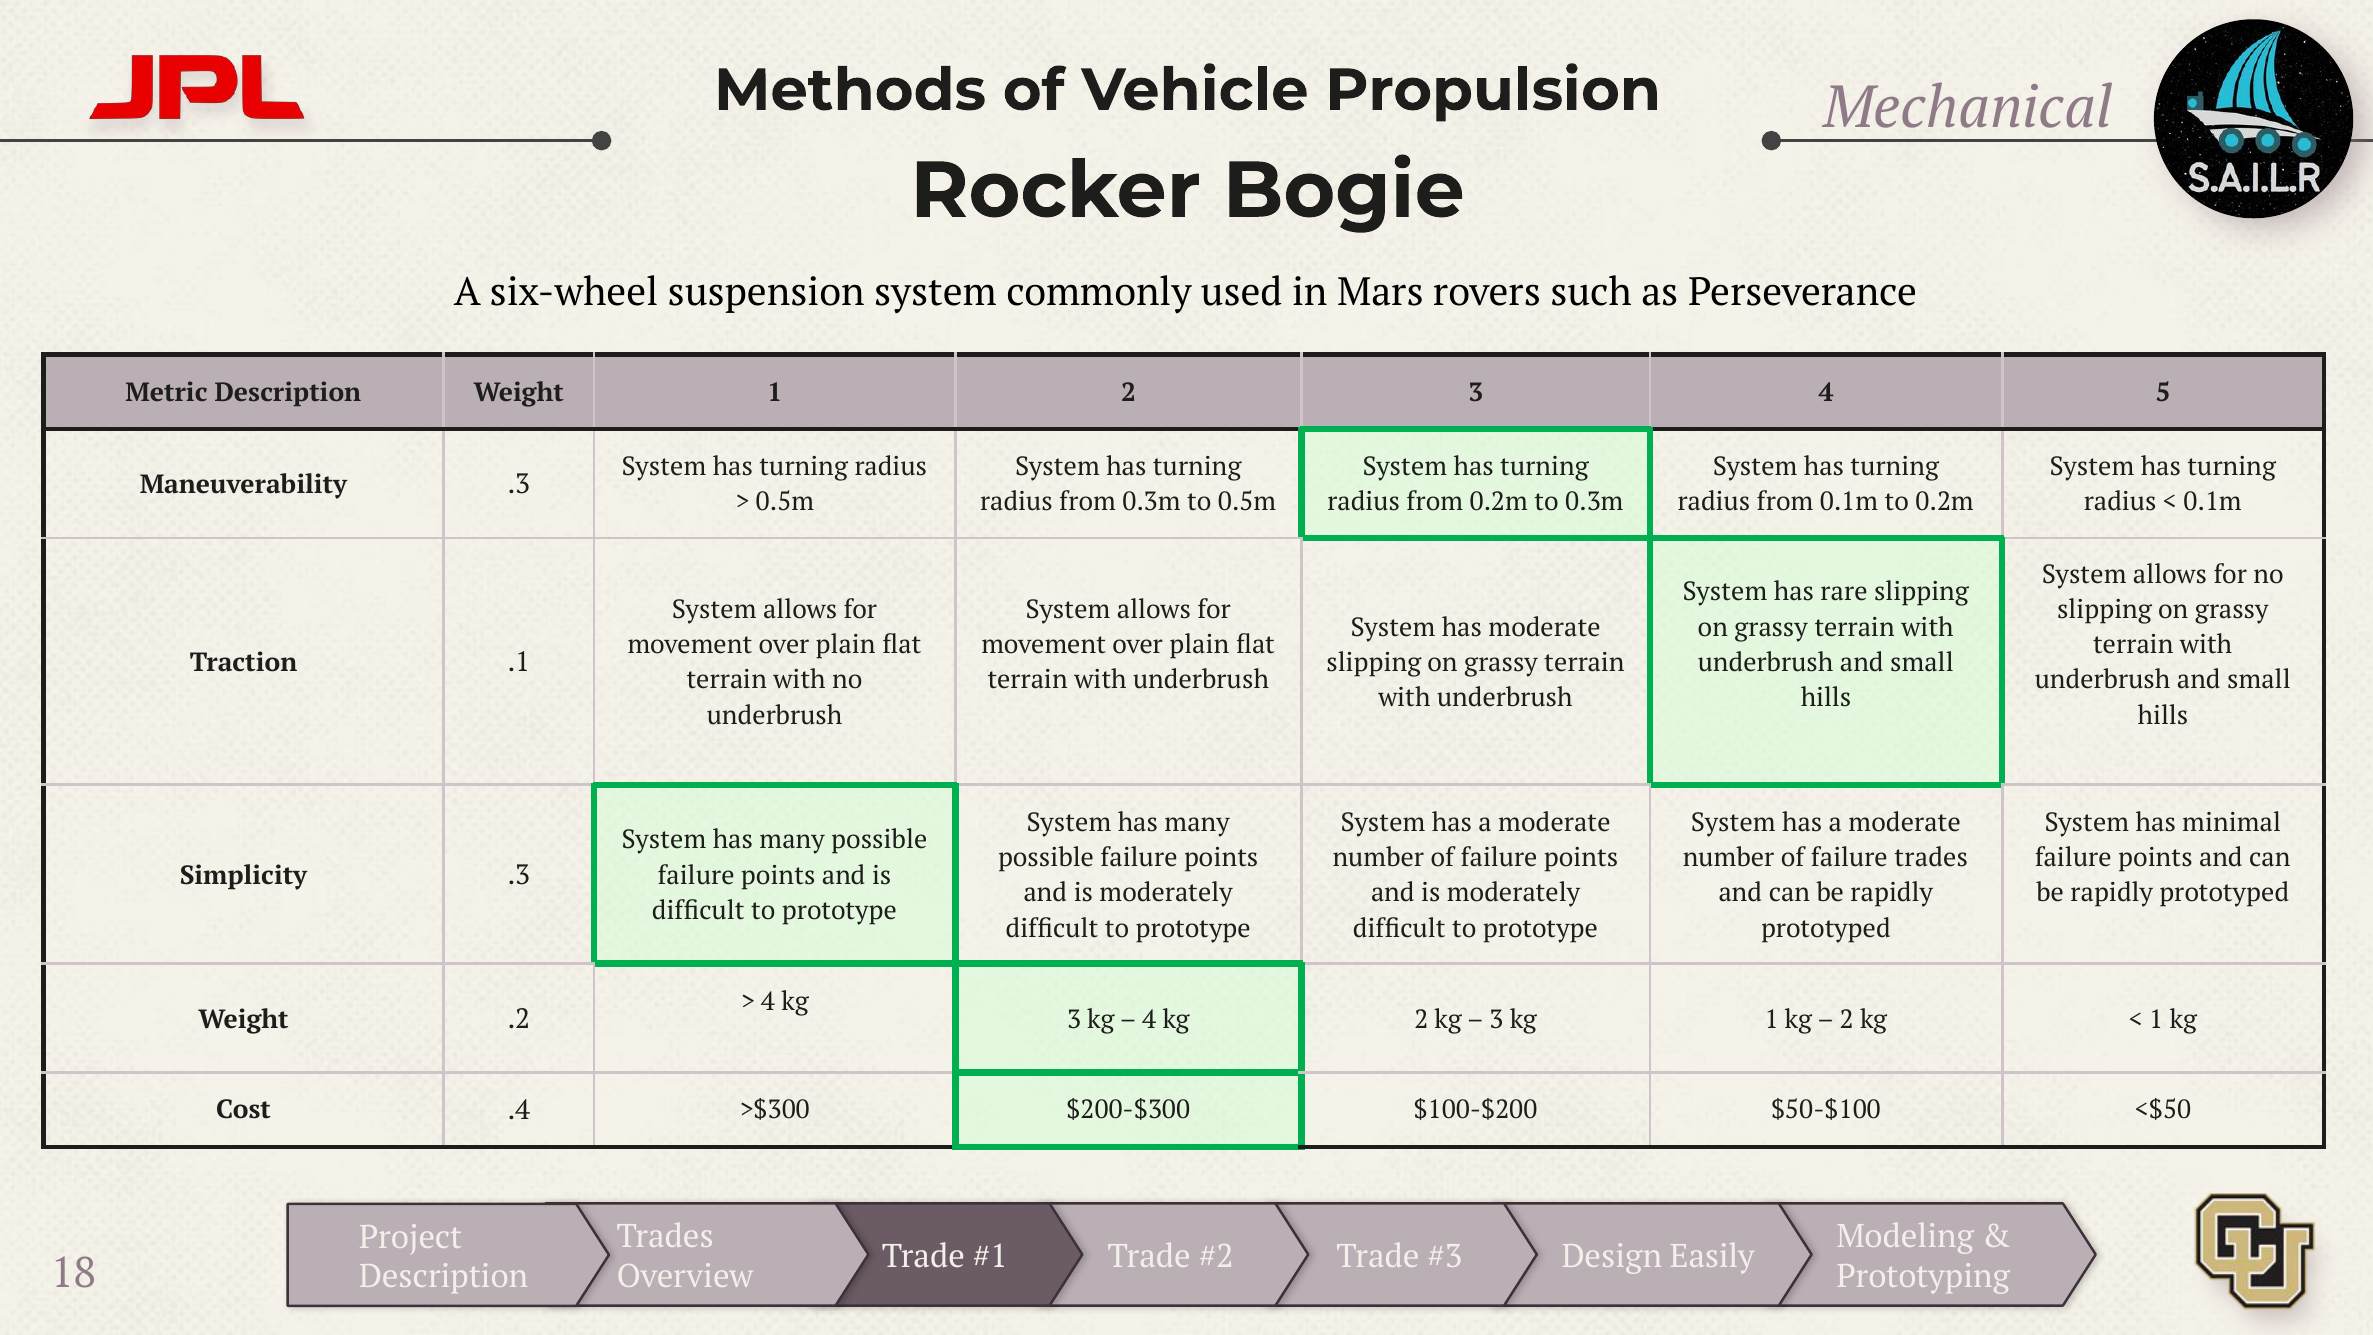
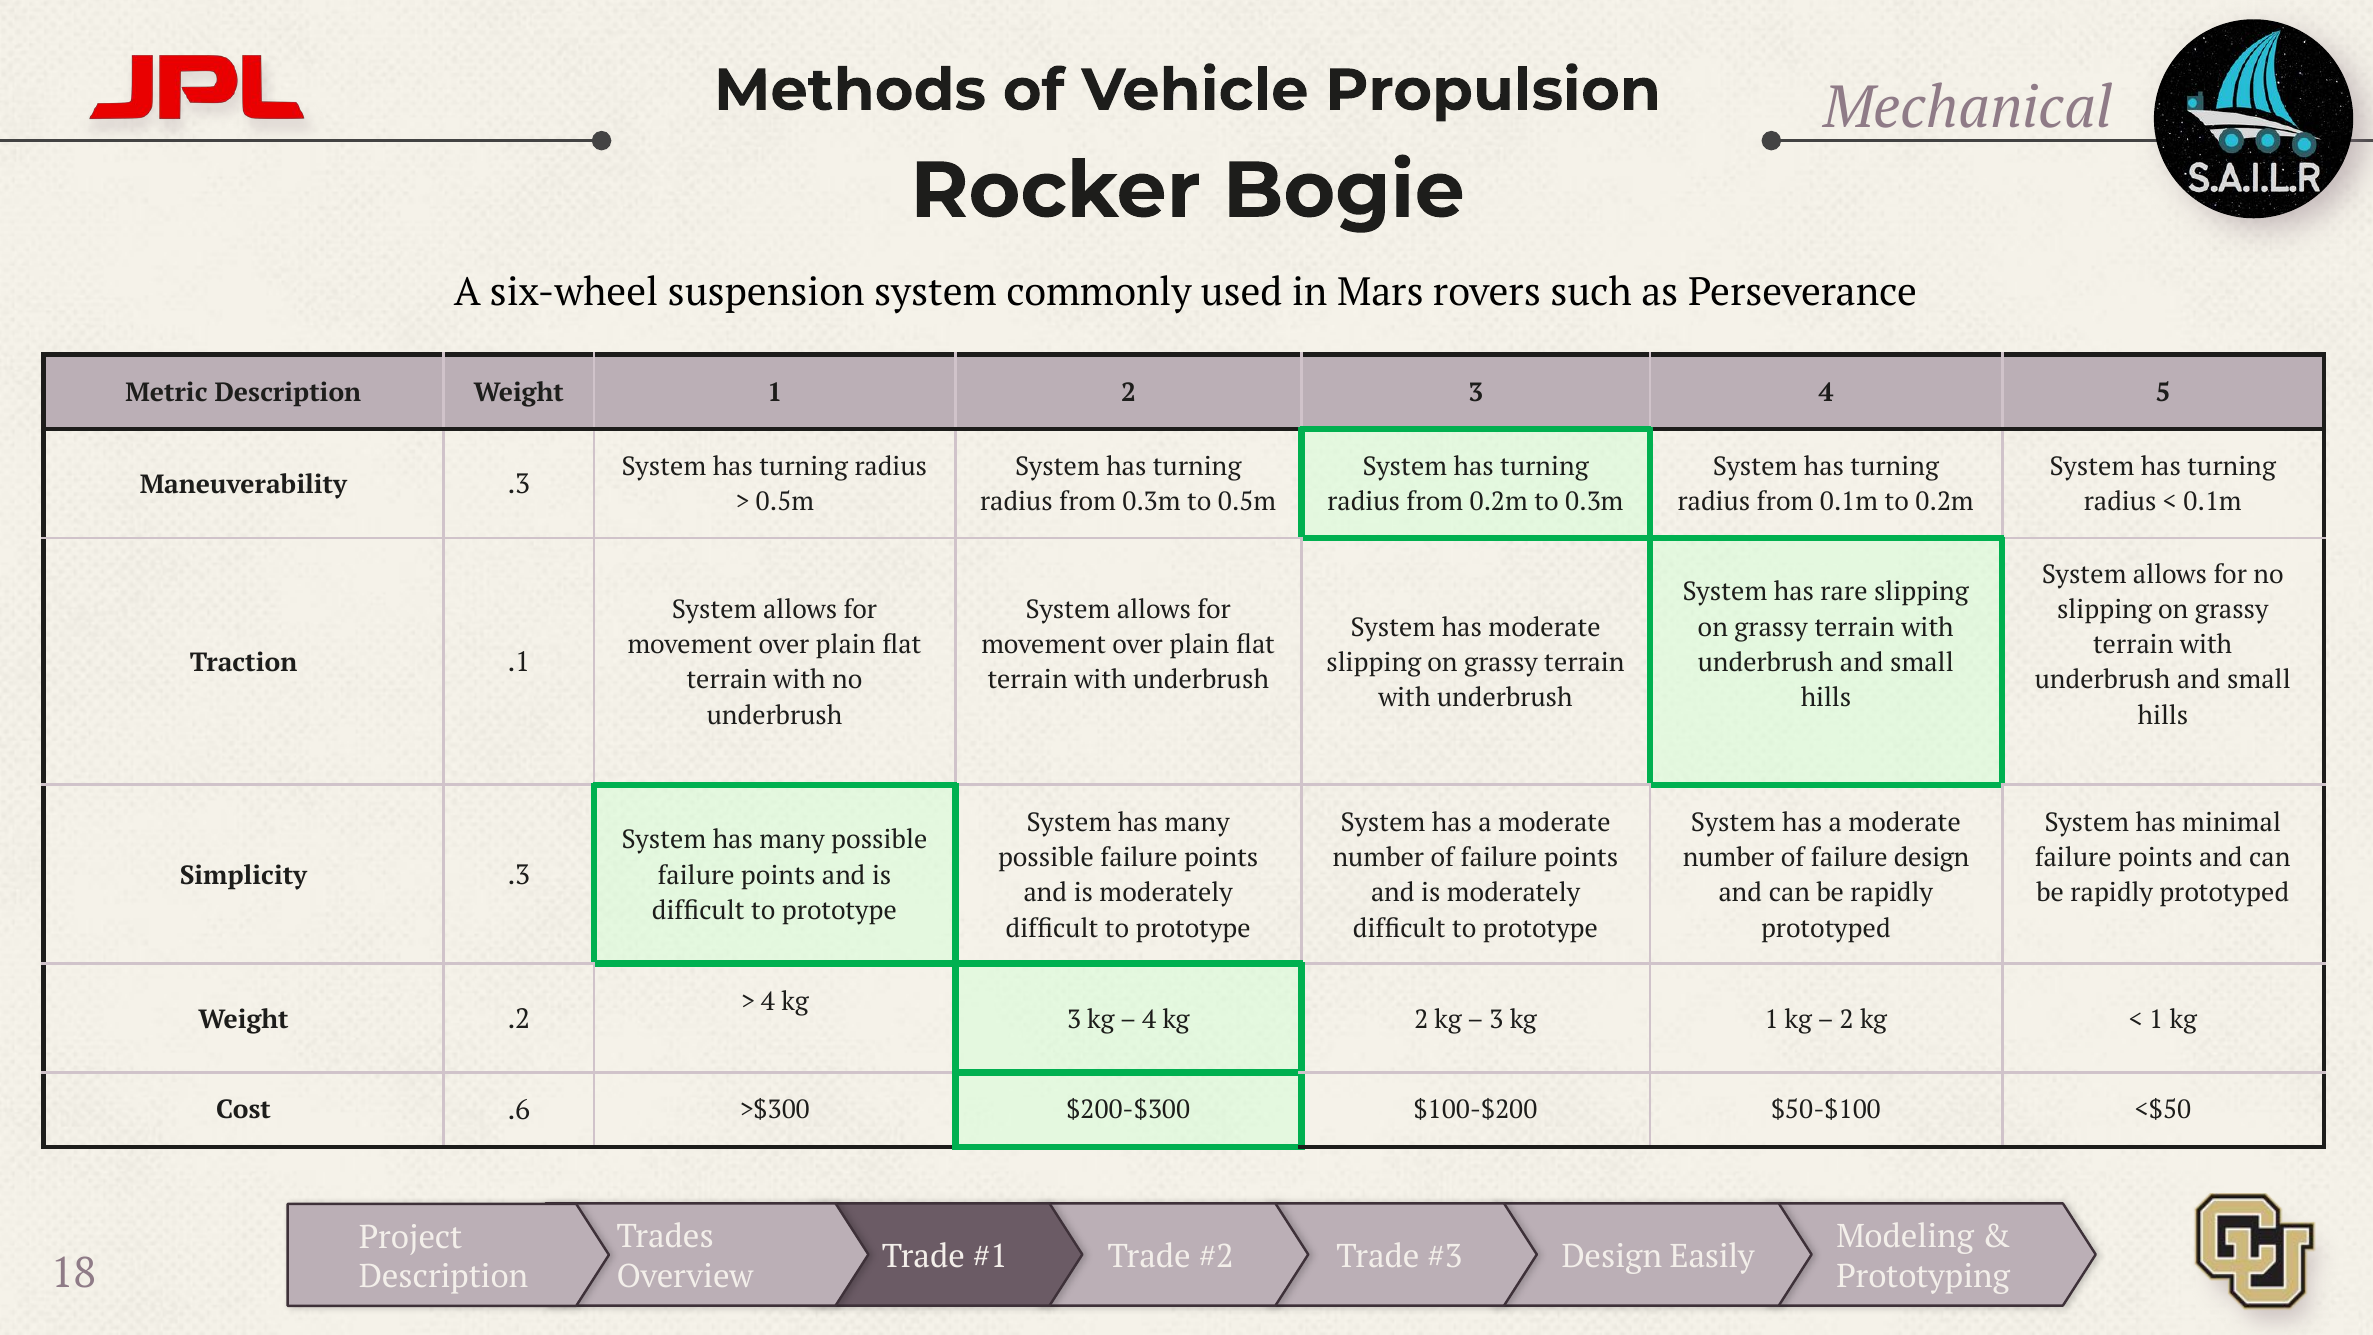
failure trades: trades -> design (1932, 858)
.4: .4 -> .6 (519, 1110)
